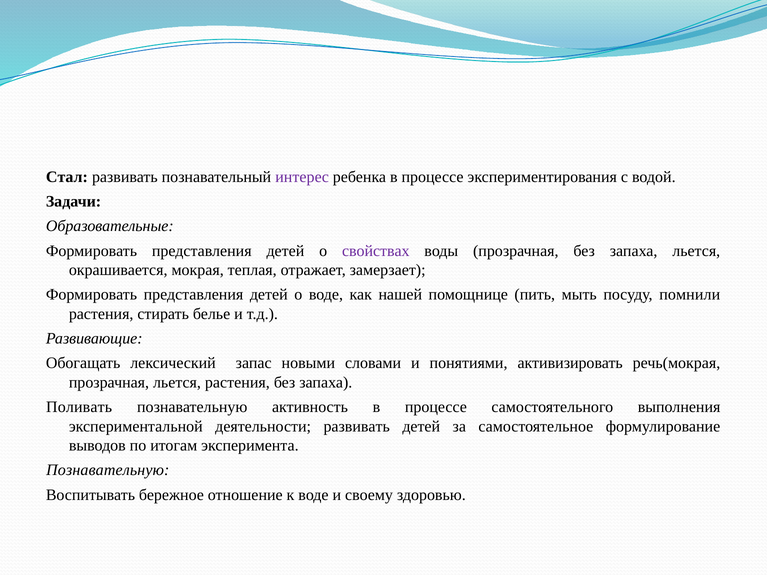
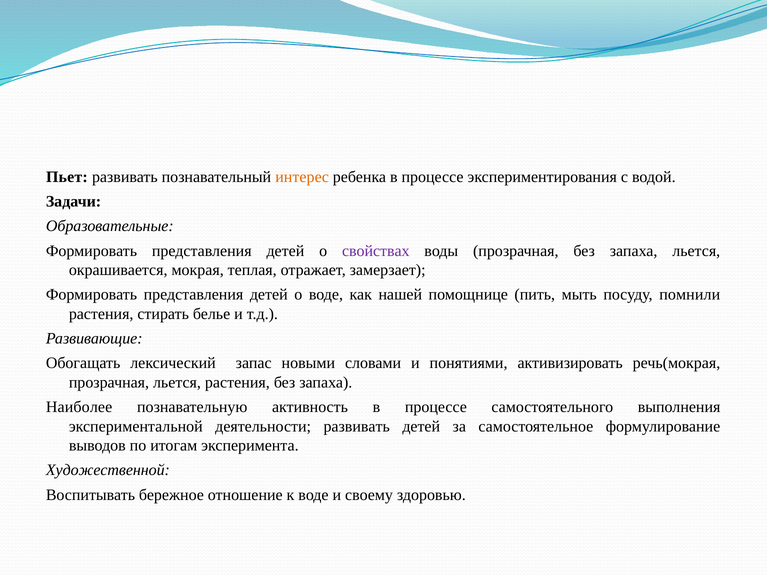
Стал: Стал -> Пьет (67, 177)
интерес colour: purple -> orange (302, 177)
Поливать: Поливать -> Наиболее (79, 407)
Познавательную: Познавательную -> Художественной (108, 470)
